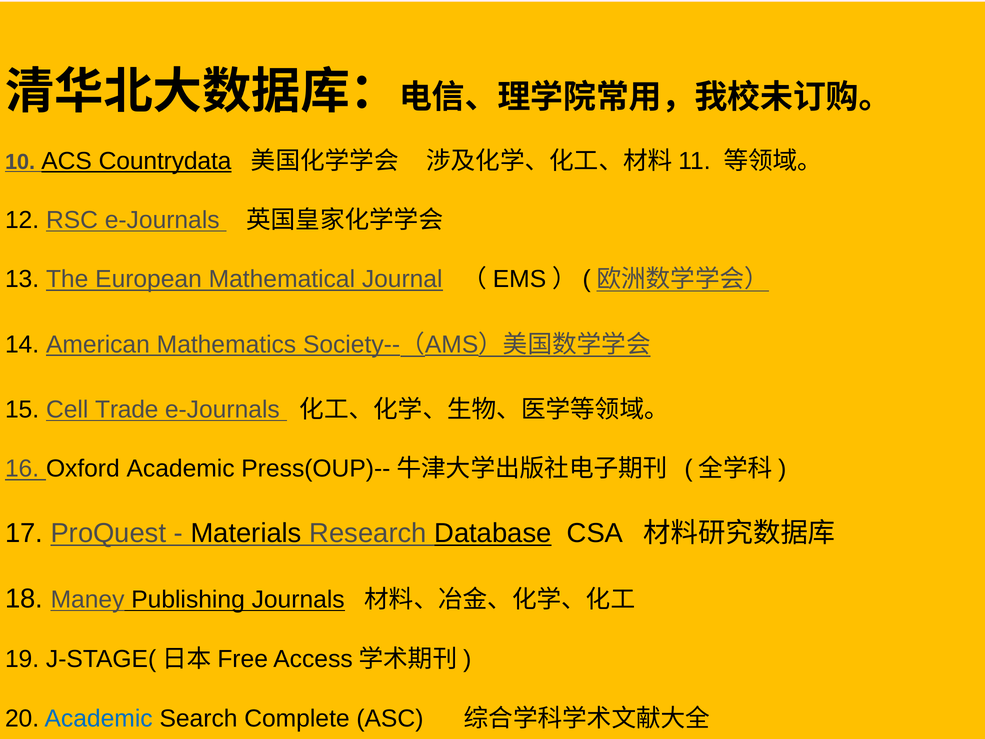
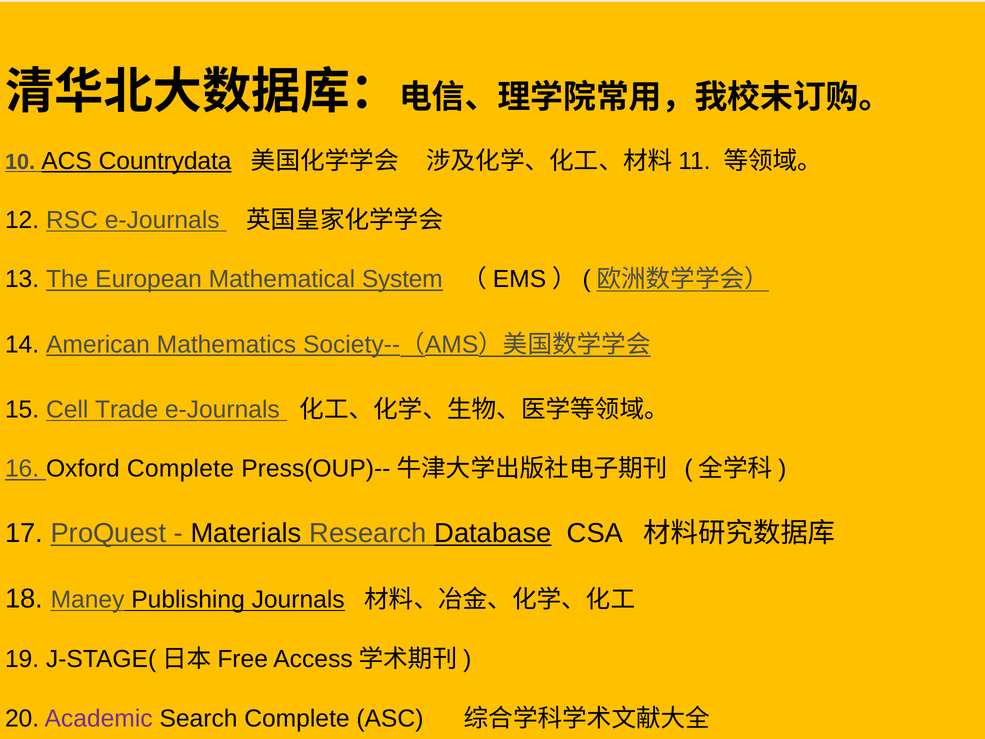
Journal: Journal -> System (402, 279)
Oxford Academic: Academic -> Complete (180, 469)
Academic colour: blue -> purple (99, 718)
